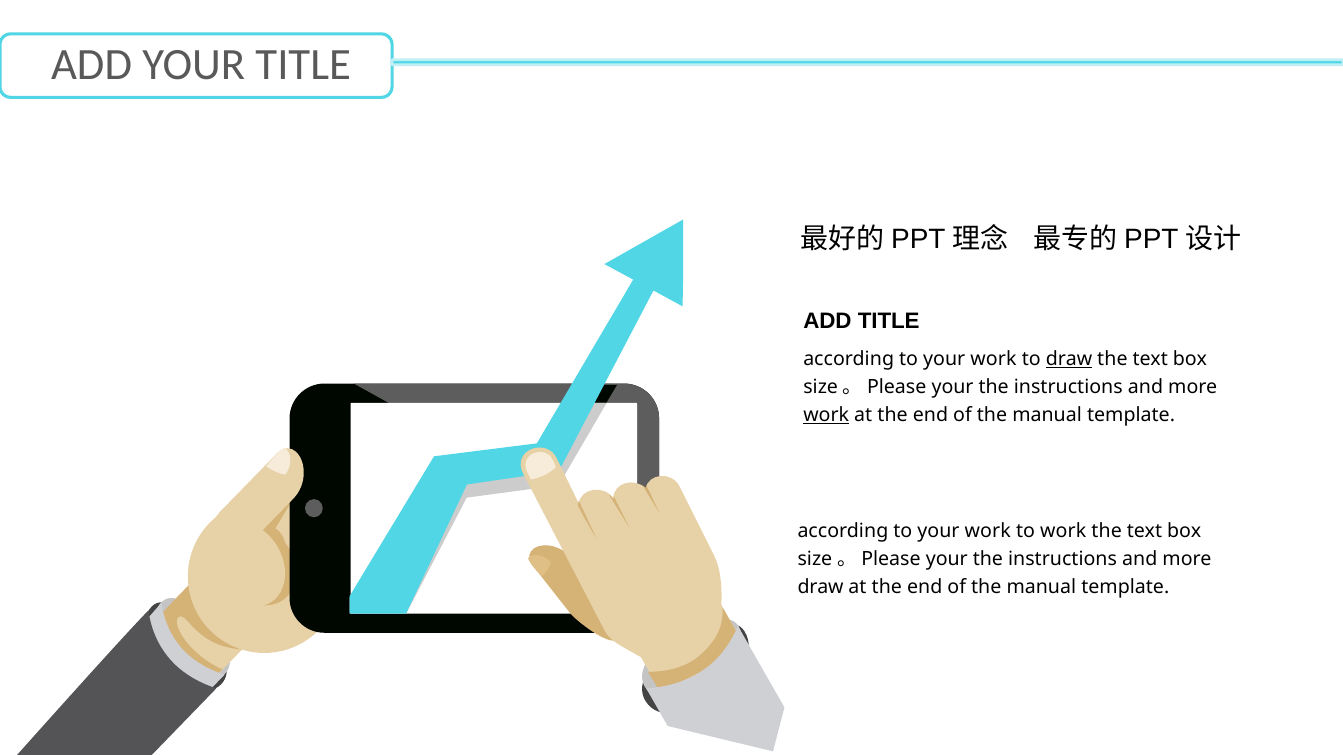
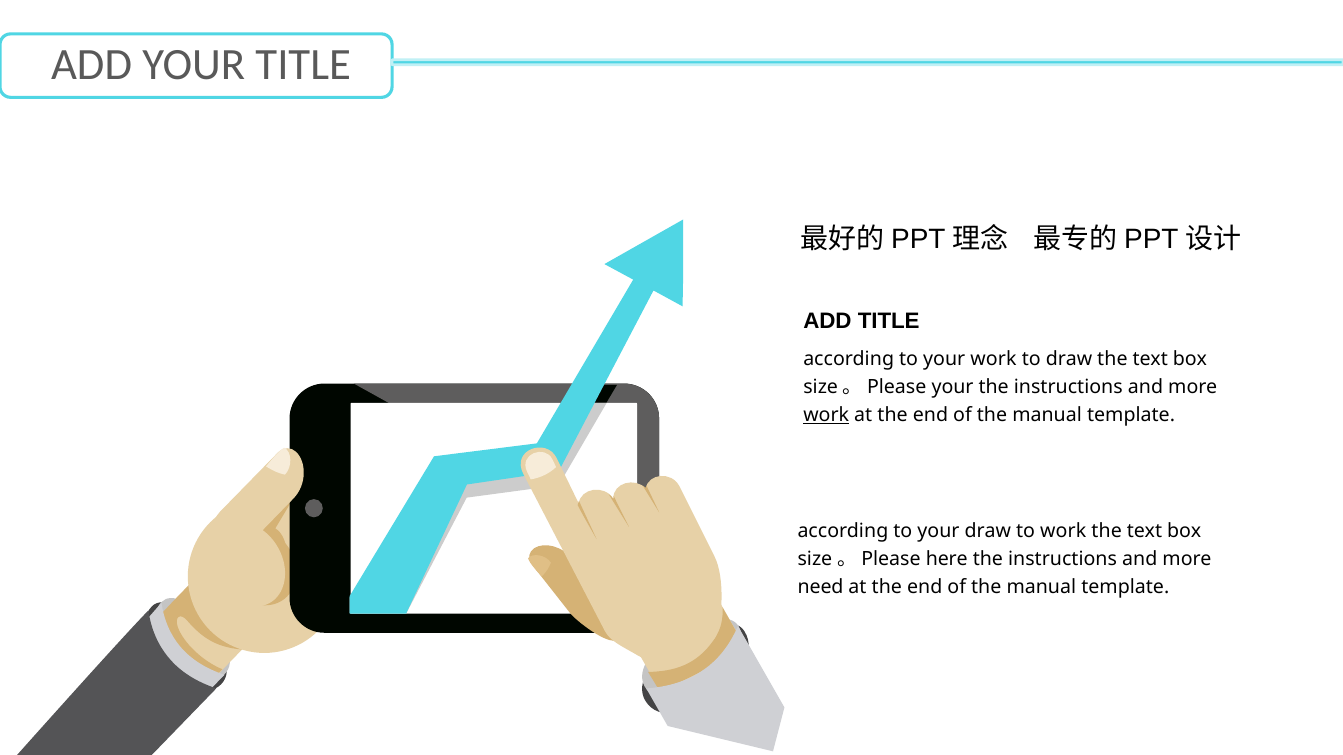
draw underline: present -> none (1069, 359)
work: work -> draw (988, 531)
your: your -> here (947, 559)
draw: draw -> need (821, 587)
